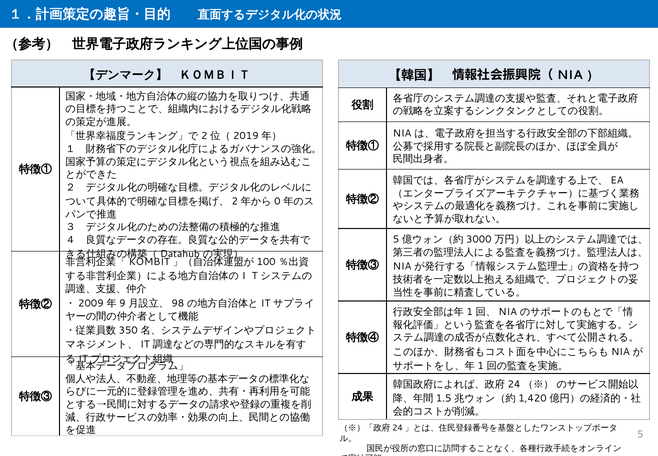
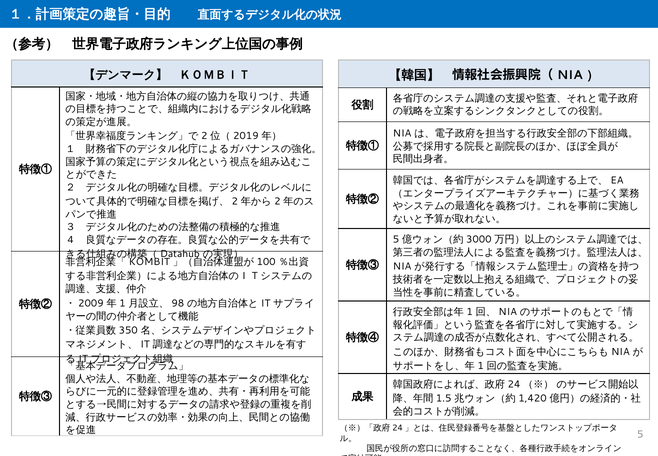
0: 0 -> 2 (277, 201)
9: 9 -> 1 (122, 303)
